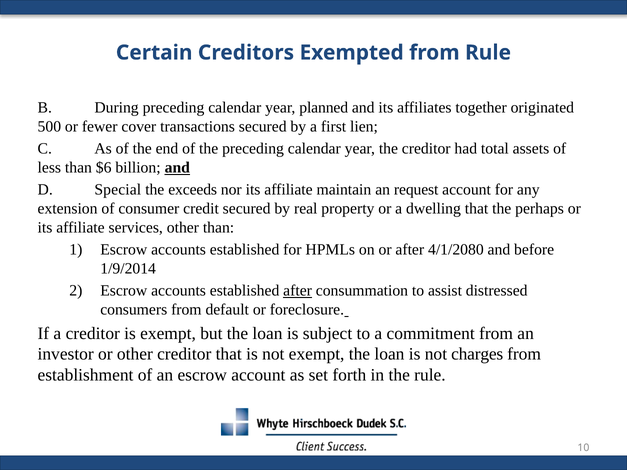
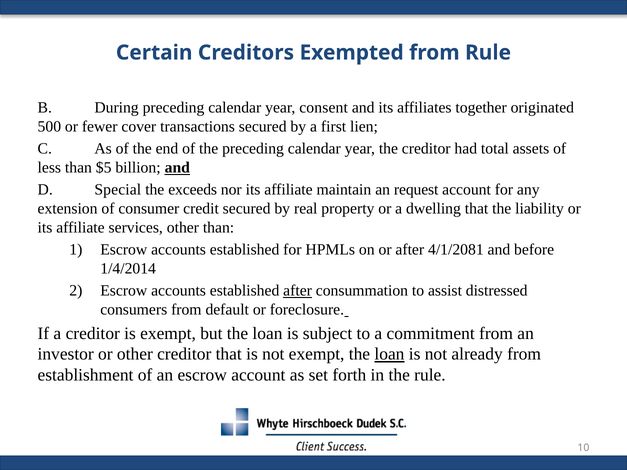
planned: planned -> consent (324, 108)
$6: $6 -> $5 (104, 168)
perhaps: perhaps -> liability (540, 209)
4/1/2080: 4/1/2080 -> 4/1/2081 (456, 250)
1/9/2014: 1/9/2014 -> 1/4/2014 (128, 269)
loan underline: none -> present (389, 354)
charges: charges -> already (477, 354)
